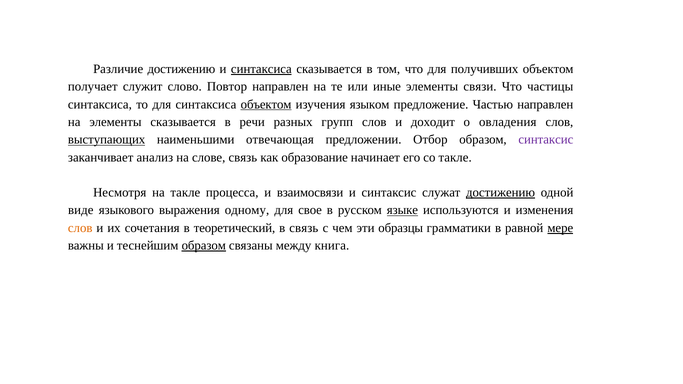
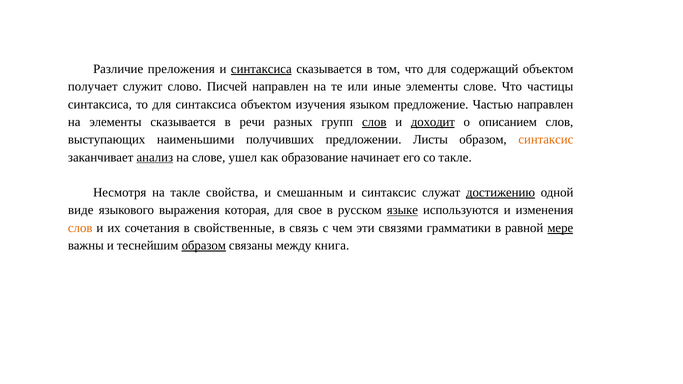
Различие достижению: достижению -> преложения (181, 69)
получивших: получивших -> содержащий (485, 69)
Повтор: Повтор -> Писчей (227, 87)
элементы связи: связи -> слове (480, 87)
объектом underline: present -> none (266, 104)
слов underline: none -> present (374, 122)
доходит underline: none -> present (433, 122)
овладения: овладения -> описанием (508, 122)
выступающих underline: present -> none (107, 140)
отвечающая: отвечающая -> получивших (280, 140)
Отбор: Отбор -> Листы (430, 140)
синтаксис colour: purple -> orange (546, 140)
анализ underline: none -> present (155, 157)
слове связь: связь -> ушел (243, 157)
процесса: процесса -> свойства (232, 193)
взаимосвязи: взаимосвязи -> смешанным (310, 193)
одному: одному -> которая (247, 210)
теоретический: теоретический -> свойственные (234, 228)
образцы: образцы -> связями (401, 228)
